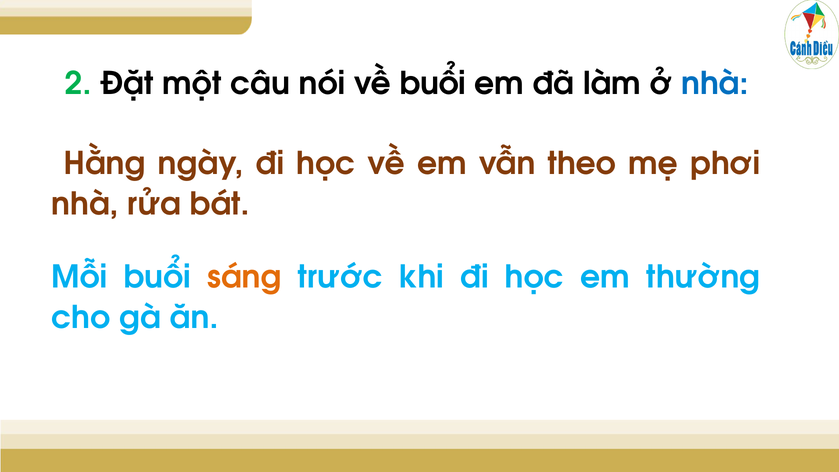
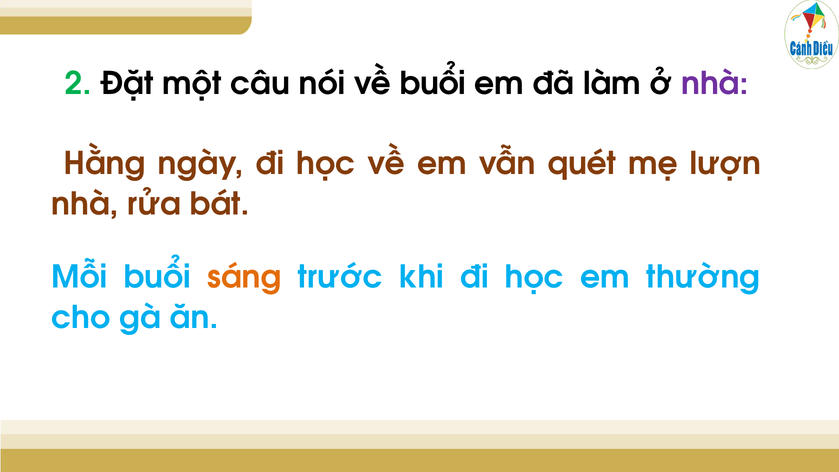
nhà colour: blue -> purple (715, 84)
theo: theo -> quét (582, 164)
phơi: phơi -> lượn (725, 164)
